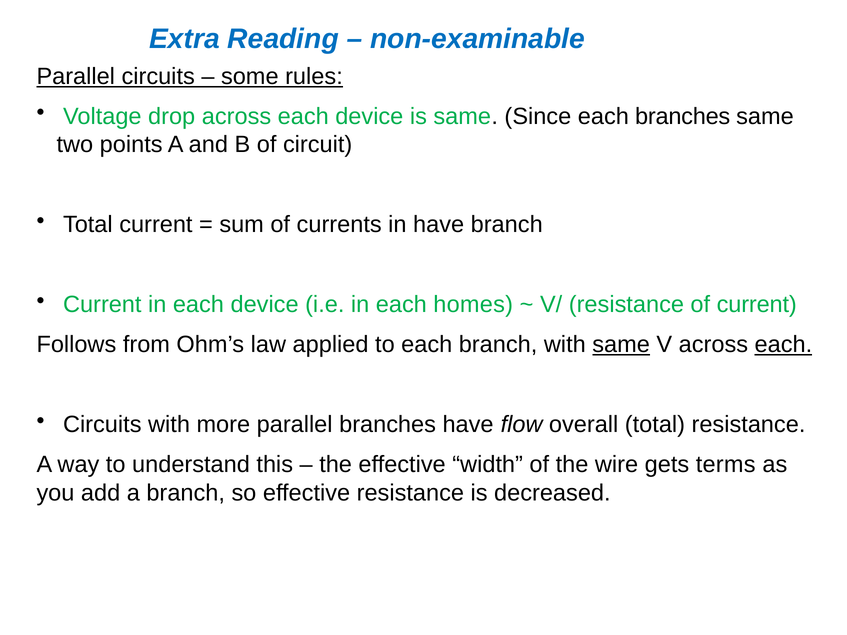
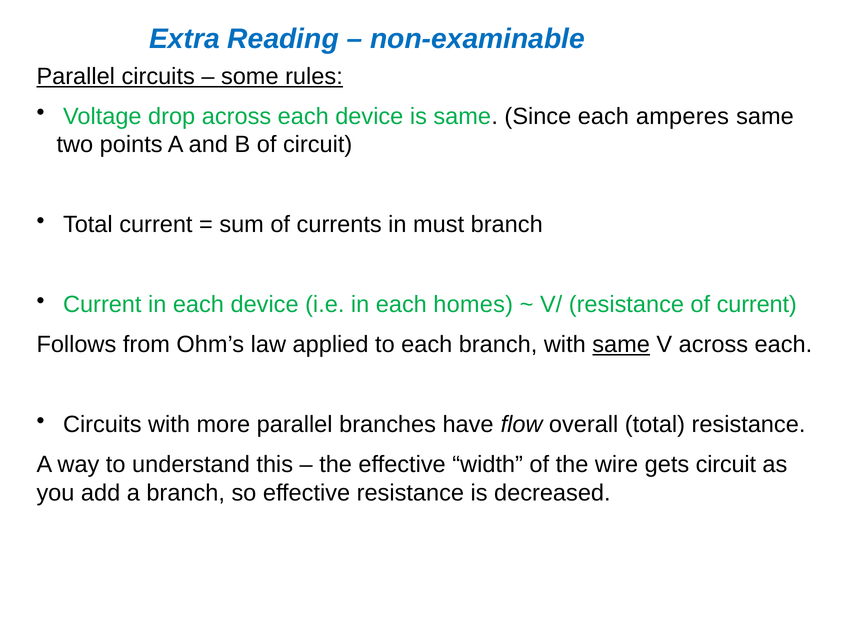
each branches: branches -> amperes (682, 116)
in have: have -> must (439, 225)
each underline: present -> none (783, 345)
gets terms: terms -> circuit (726, 465)
